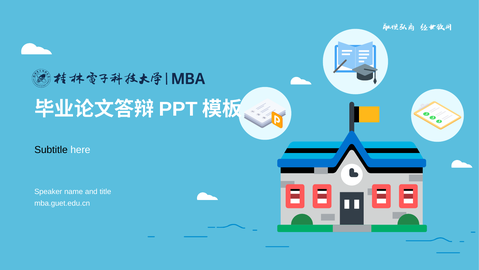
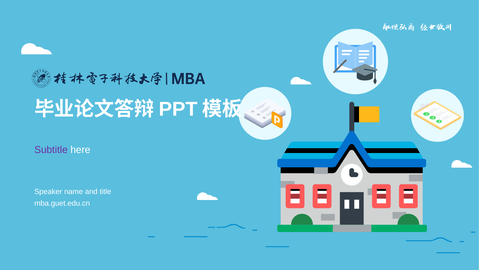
Subtitle colour: black -> purple (51, 150)
